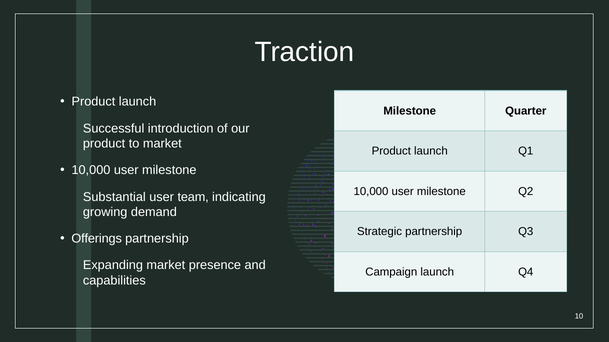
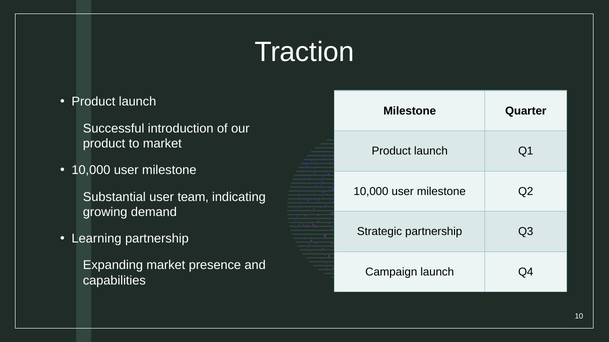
Offerings: Offerings -> Learning (97, 239)
